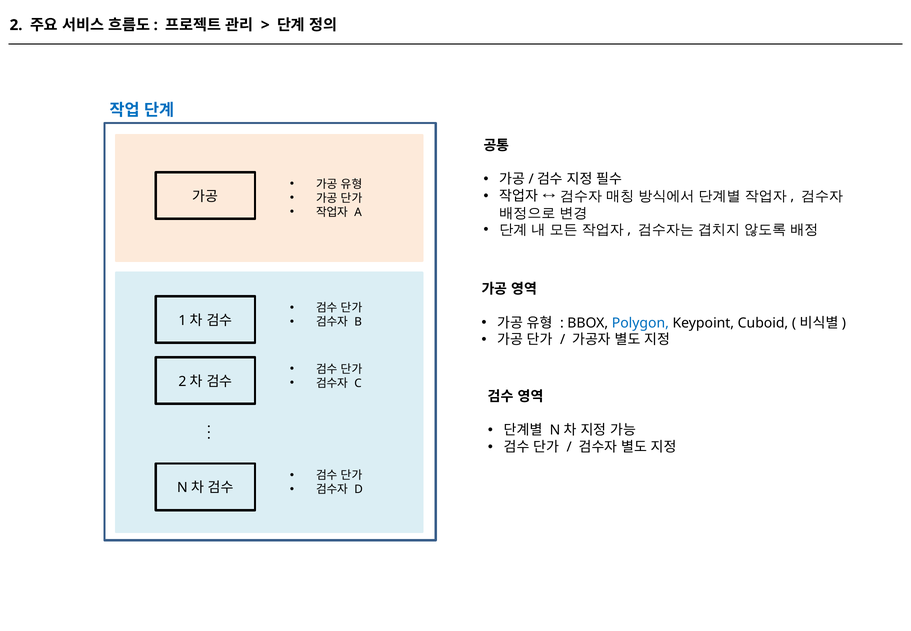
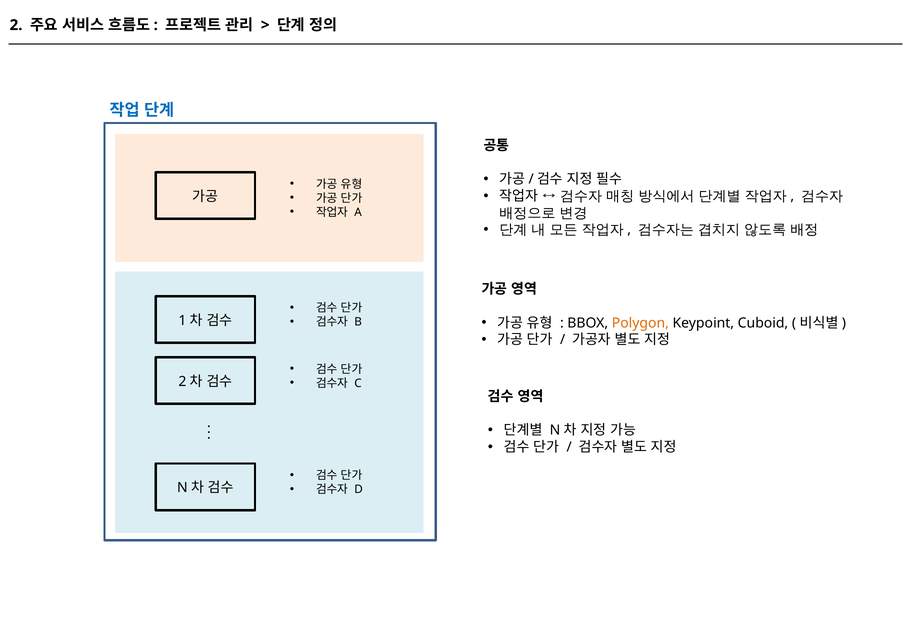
Polygon colour: blue -> orange (640, 323)
